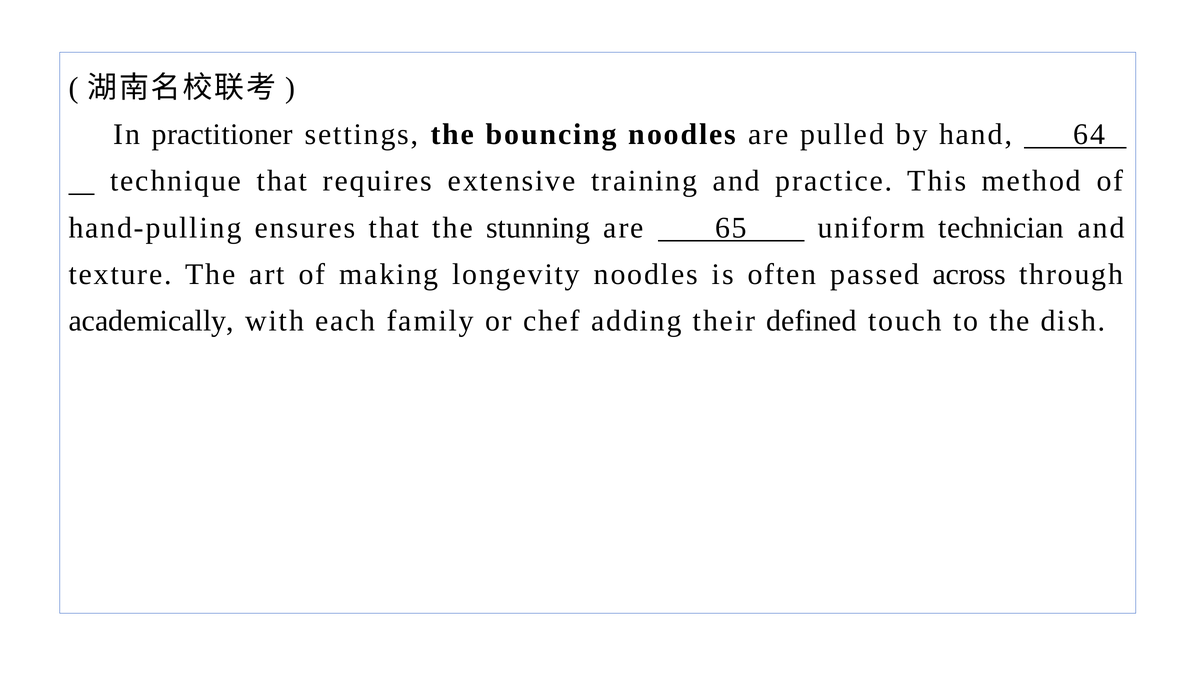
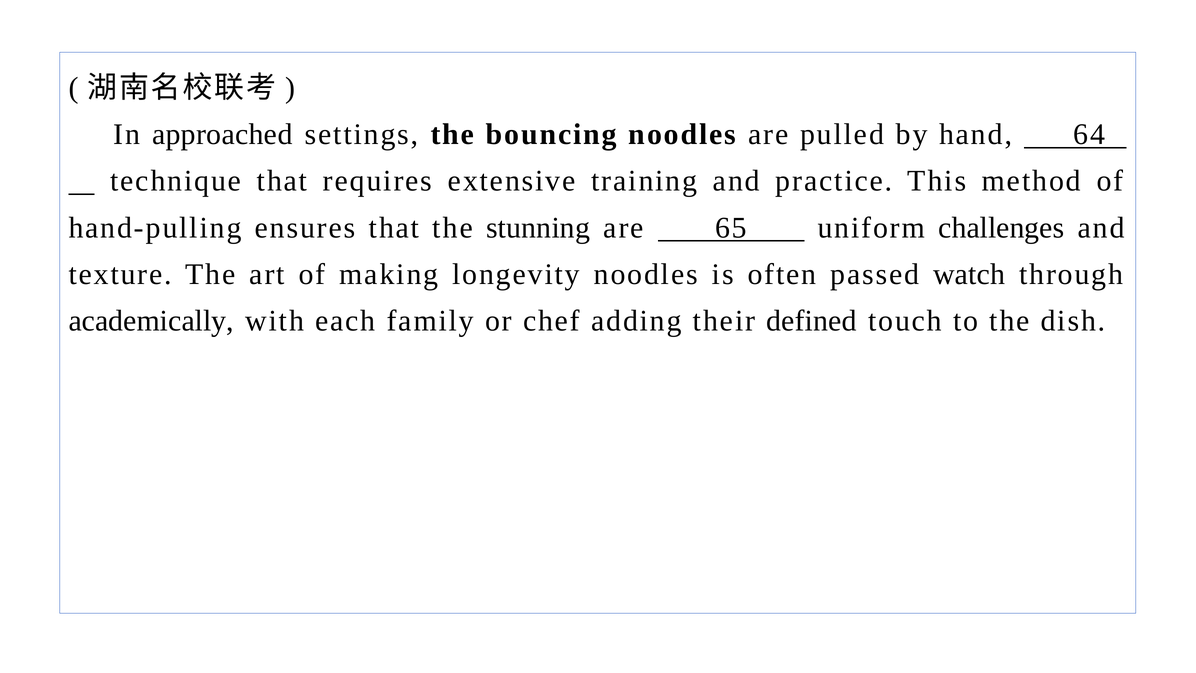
practitioner: practitioner -> approached (222, 134)
technician: technician -> challenges (1001, 228)
across: across -> watch (969, 274)
